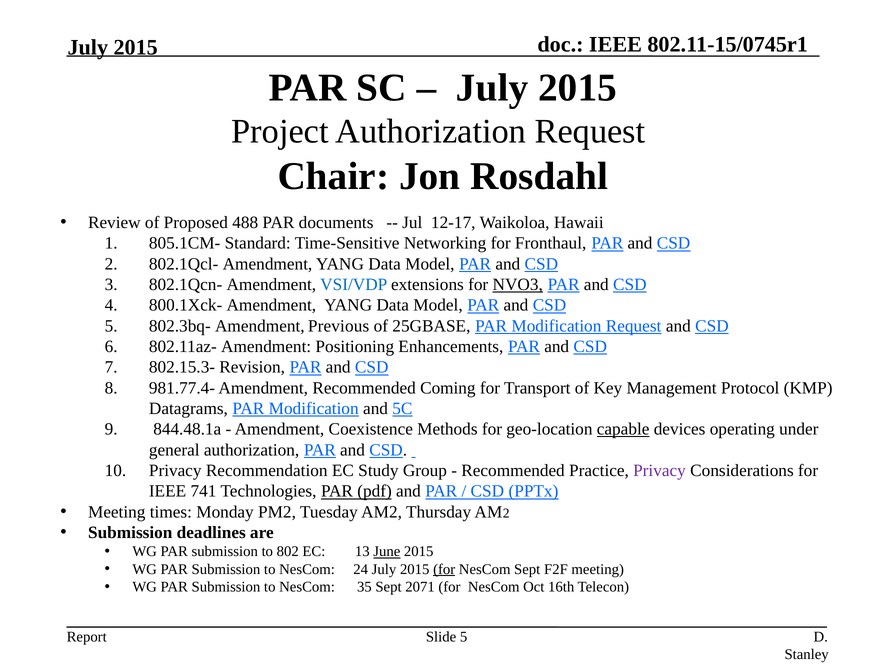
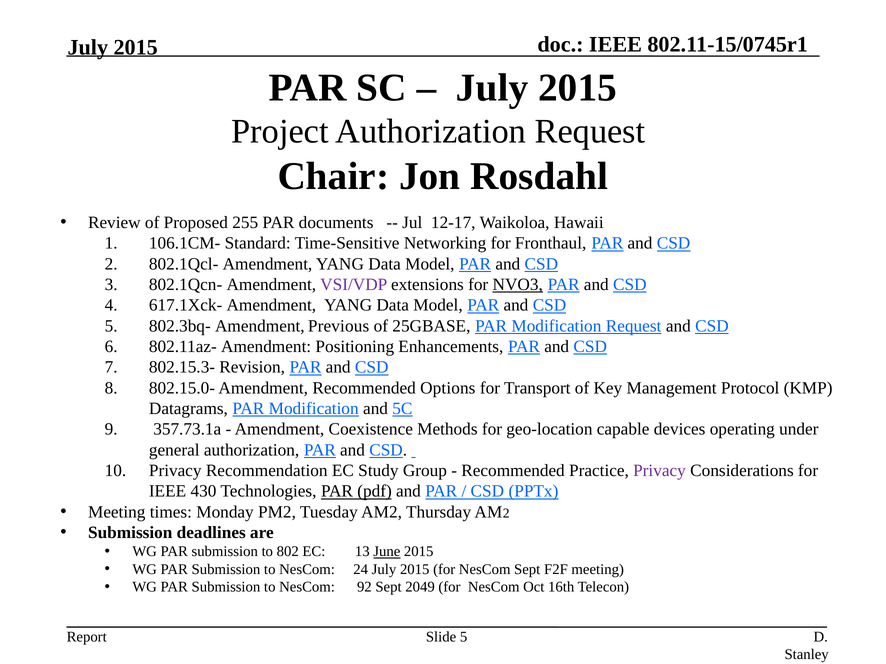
488: 488 -> 255 (245, 223)
805.1CM-: 805.1CM- -> 106.1CM- (185, 243)
VSI/VDP colour: blue -> purple (354, 285)
800.1Xck-: 800.1Xck- -> 617.1Xck- (186, 305)
981.77.4-: 981.77.4- -> 802.15.0- (182, 388)
Coming: Coming -> Options (448, 388)
844.48.1a: 844.48.1a -> 357.73.1a (187, 429)
capable underline: present -> none (623, 429)
741: 741 -> 430 (204, 492)
for underline: present -> none (444, 570)
35: 35 -> 92 (364, 587)
2071: 2071 -> 2049 (420, 587)
